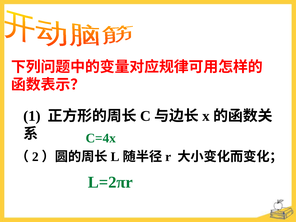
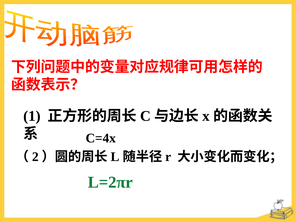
C=4x colour: green -> black (101, 138)
